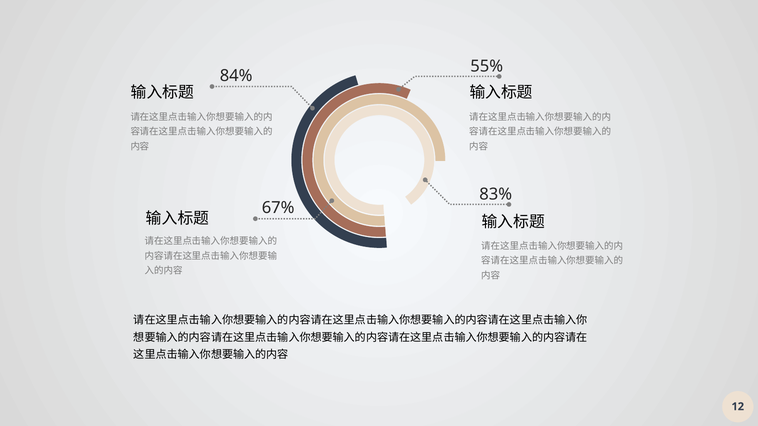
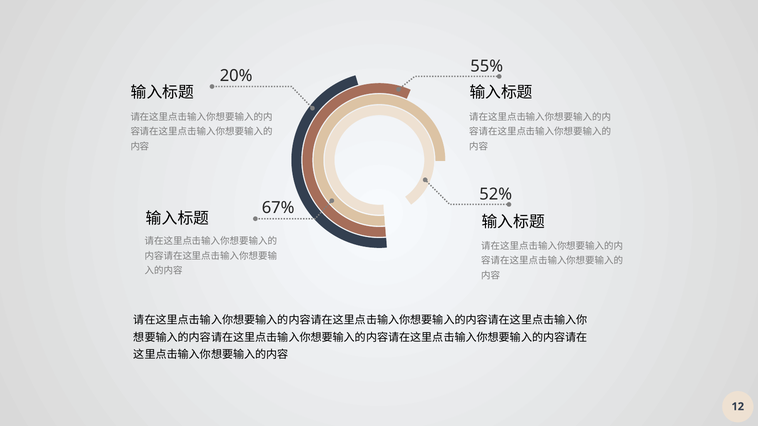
84%: 84% -> 20% (236, 76)
83%: 83% -> 52% (496, 194)
